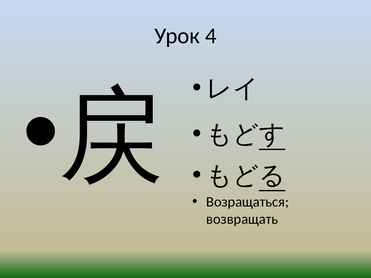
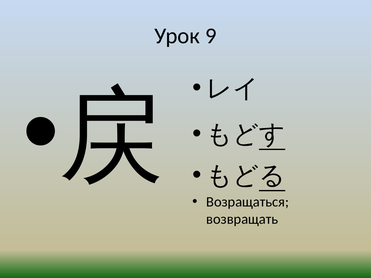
4: 4 -> 9 (211, 36)
